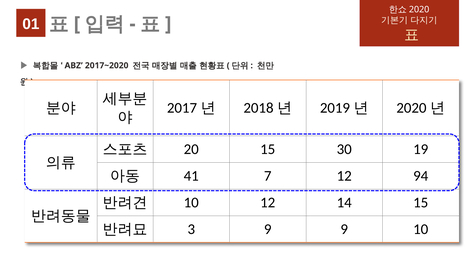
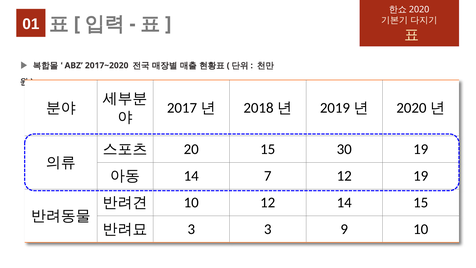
41: 41 -> 14 (191, 176)
12 94: 94 -> 19 (421, 176)
3 9: 9 -> 3 (268, 229)
